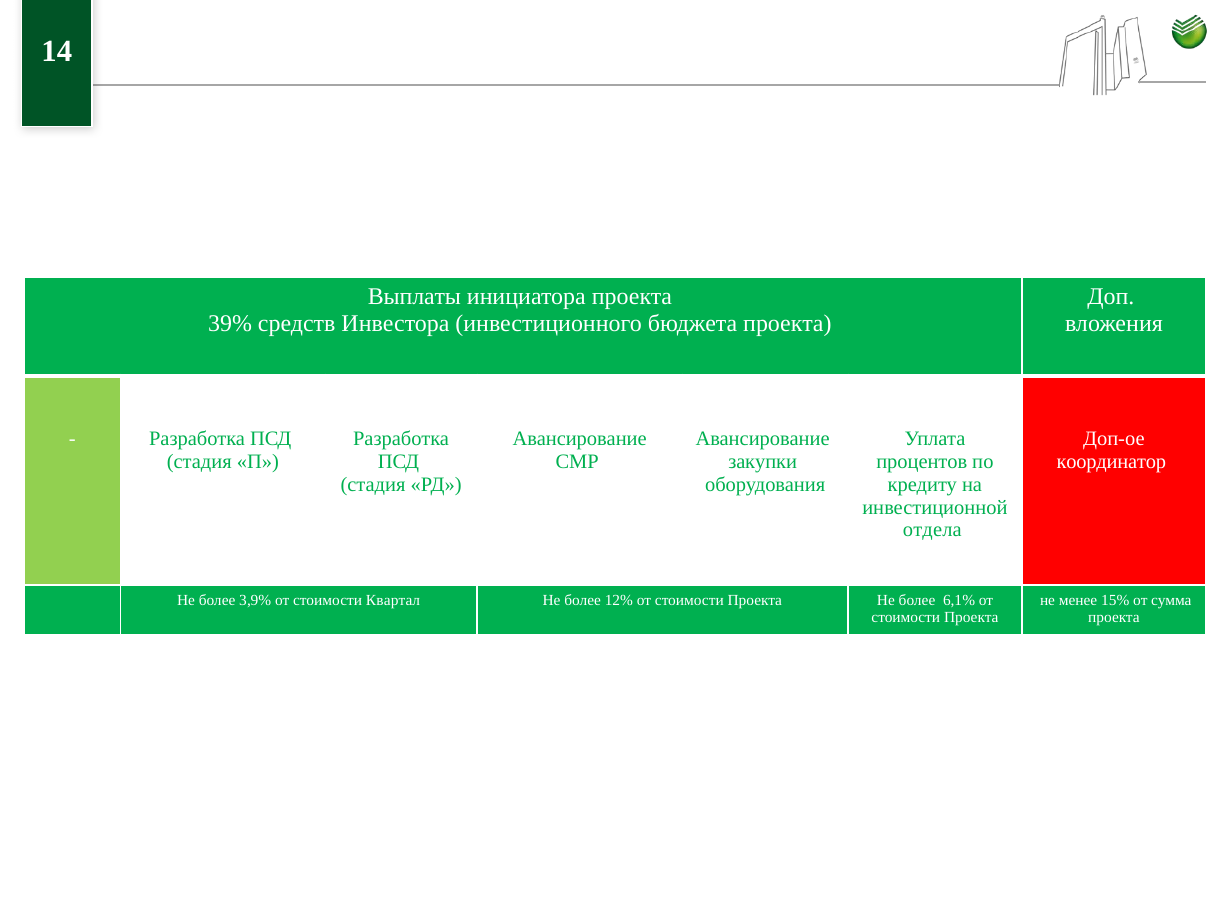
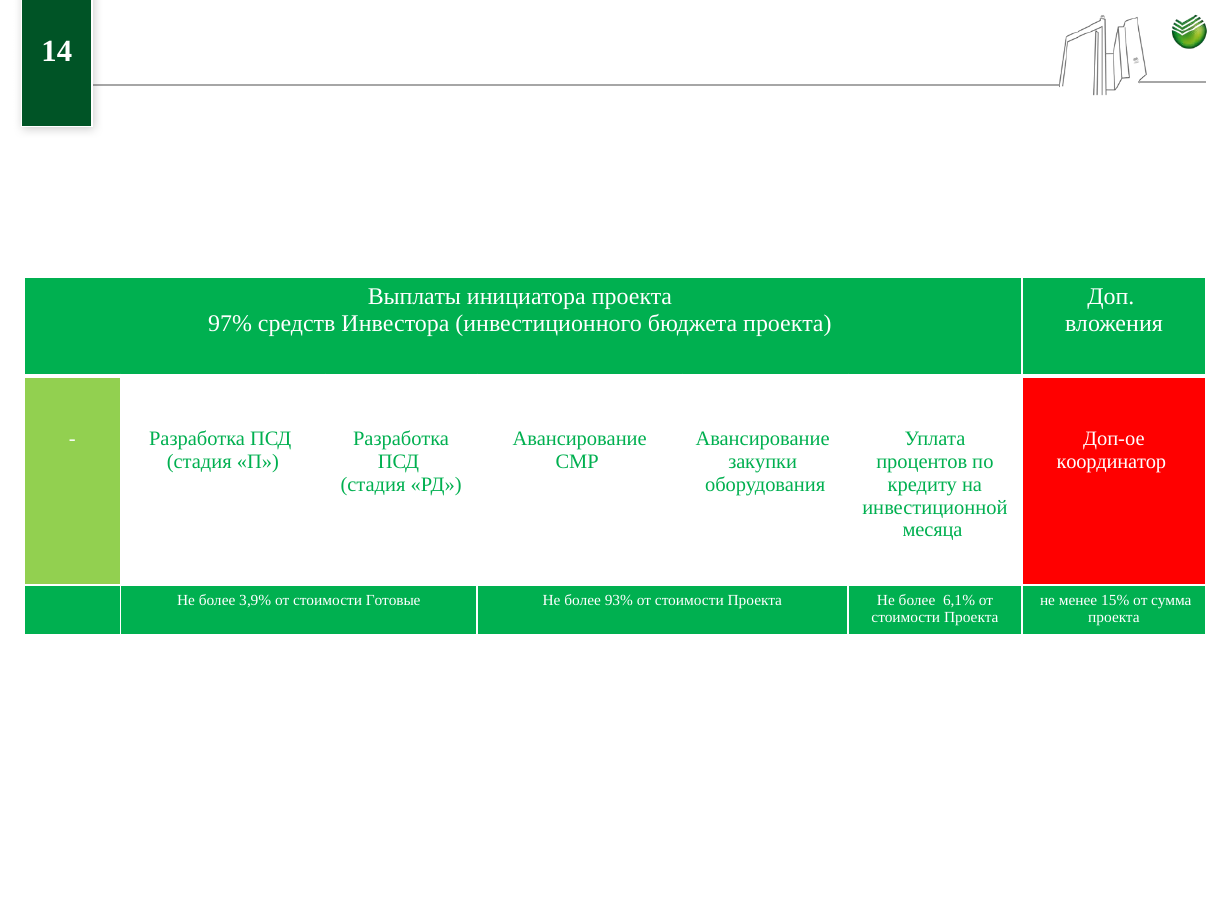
39%: 39% -> 97% (230, 323)
отдела: отдела -> месяца (932, 530)
Квартал: Квартал -> Готовые (393, 600)
12%: 12% -> 93% (619, 600)
